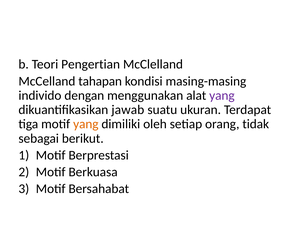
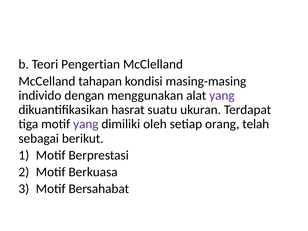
jawab: jawab -> hasrat (128, 110)
yang colour: orange -> purple (86, 124)
tidak: tidak -> telah (256, 124)
